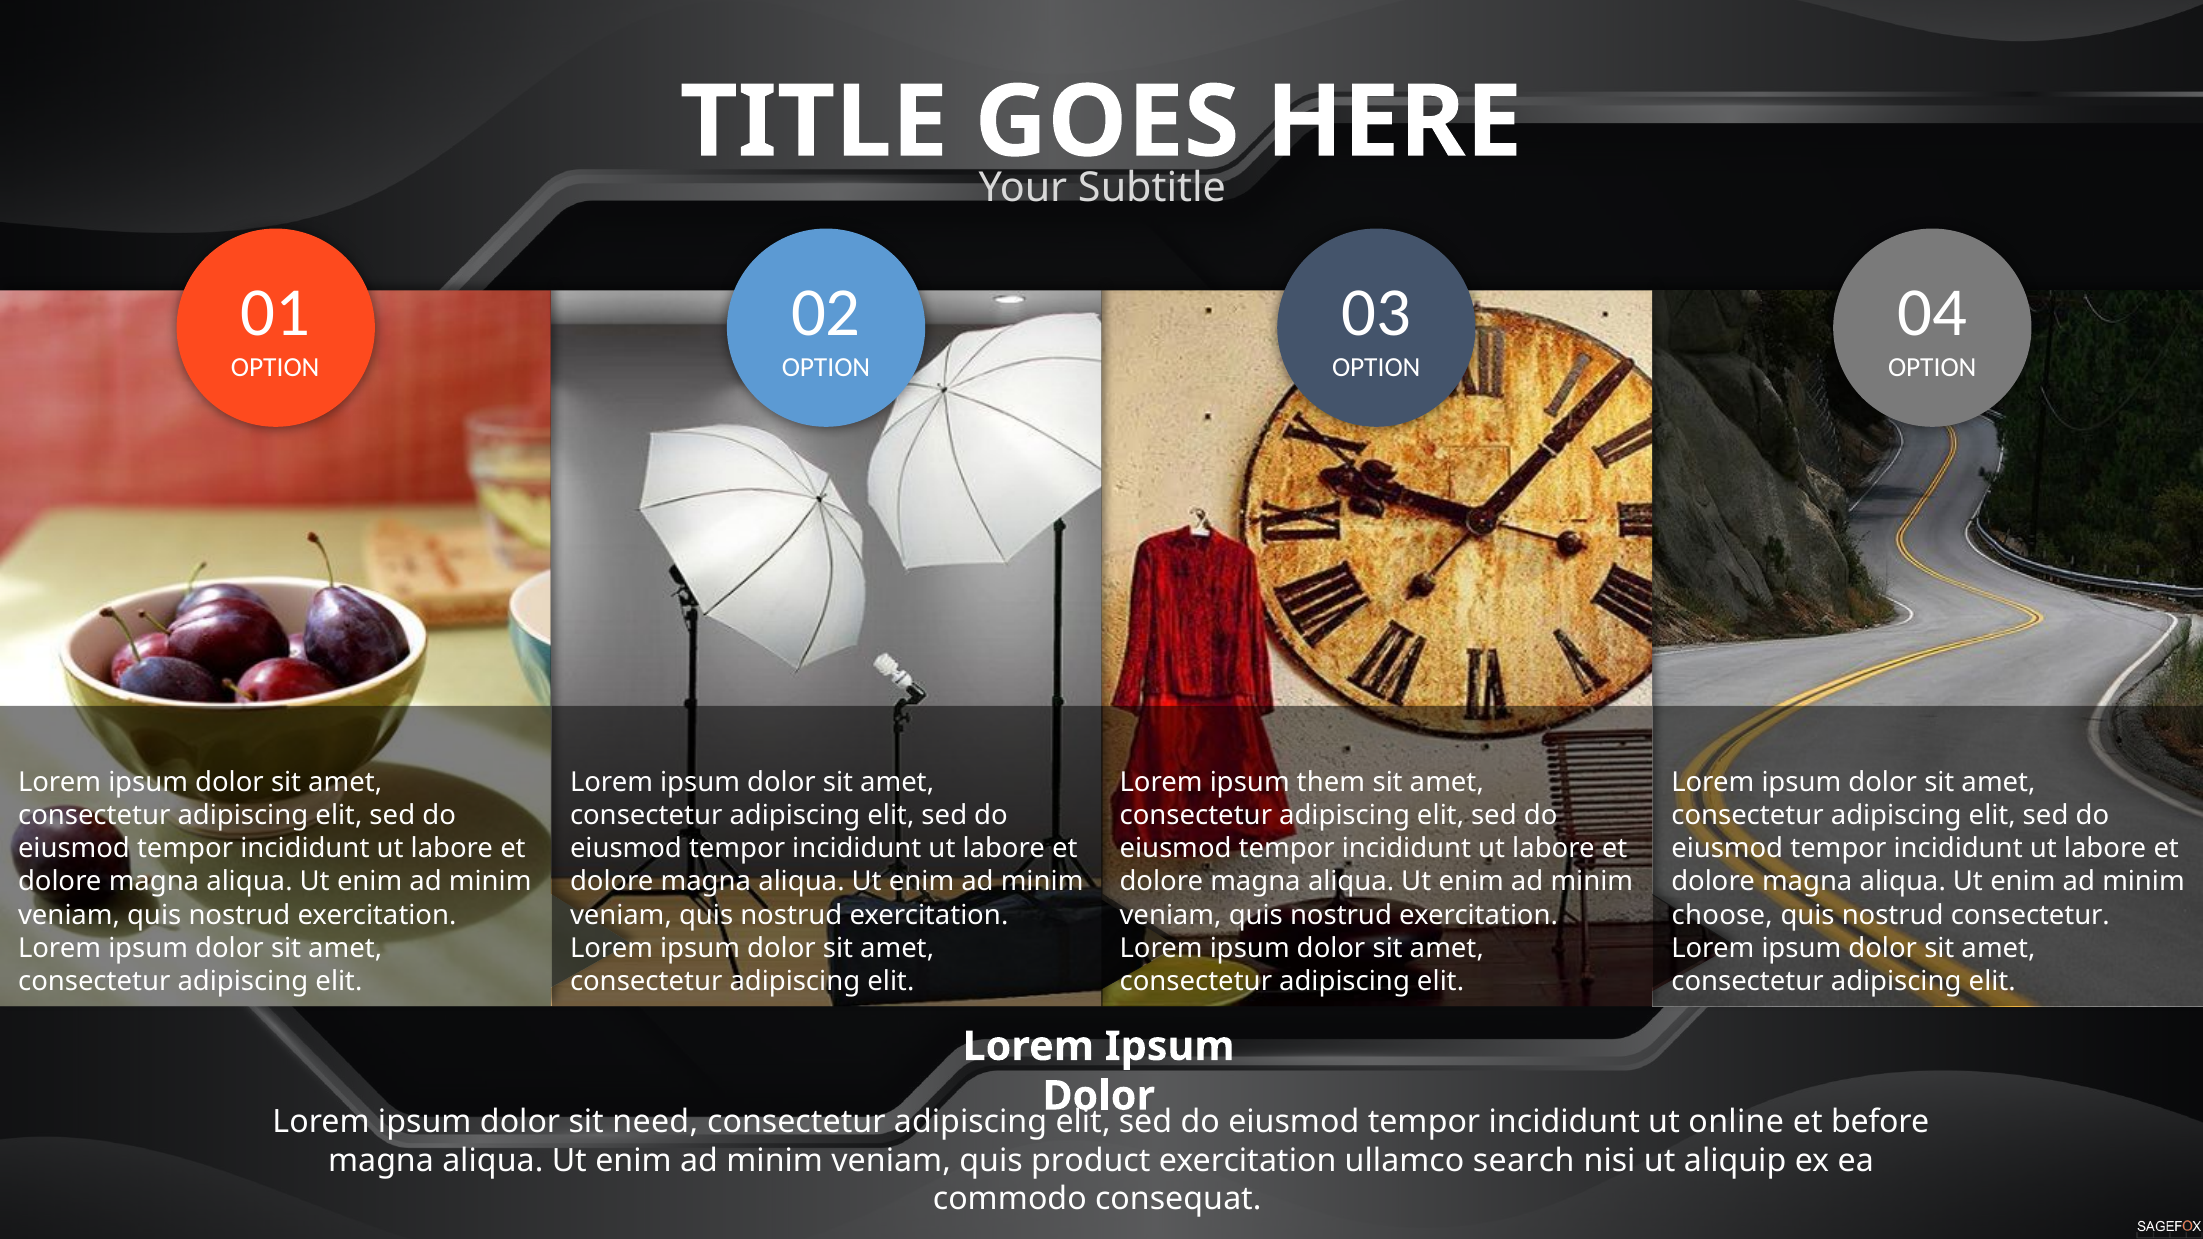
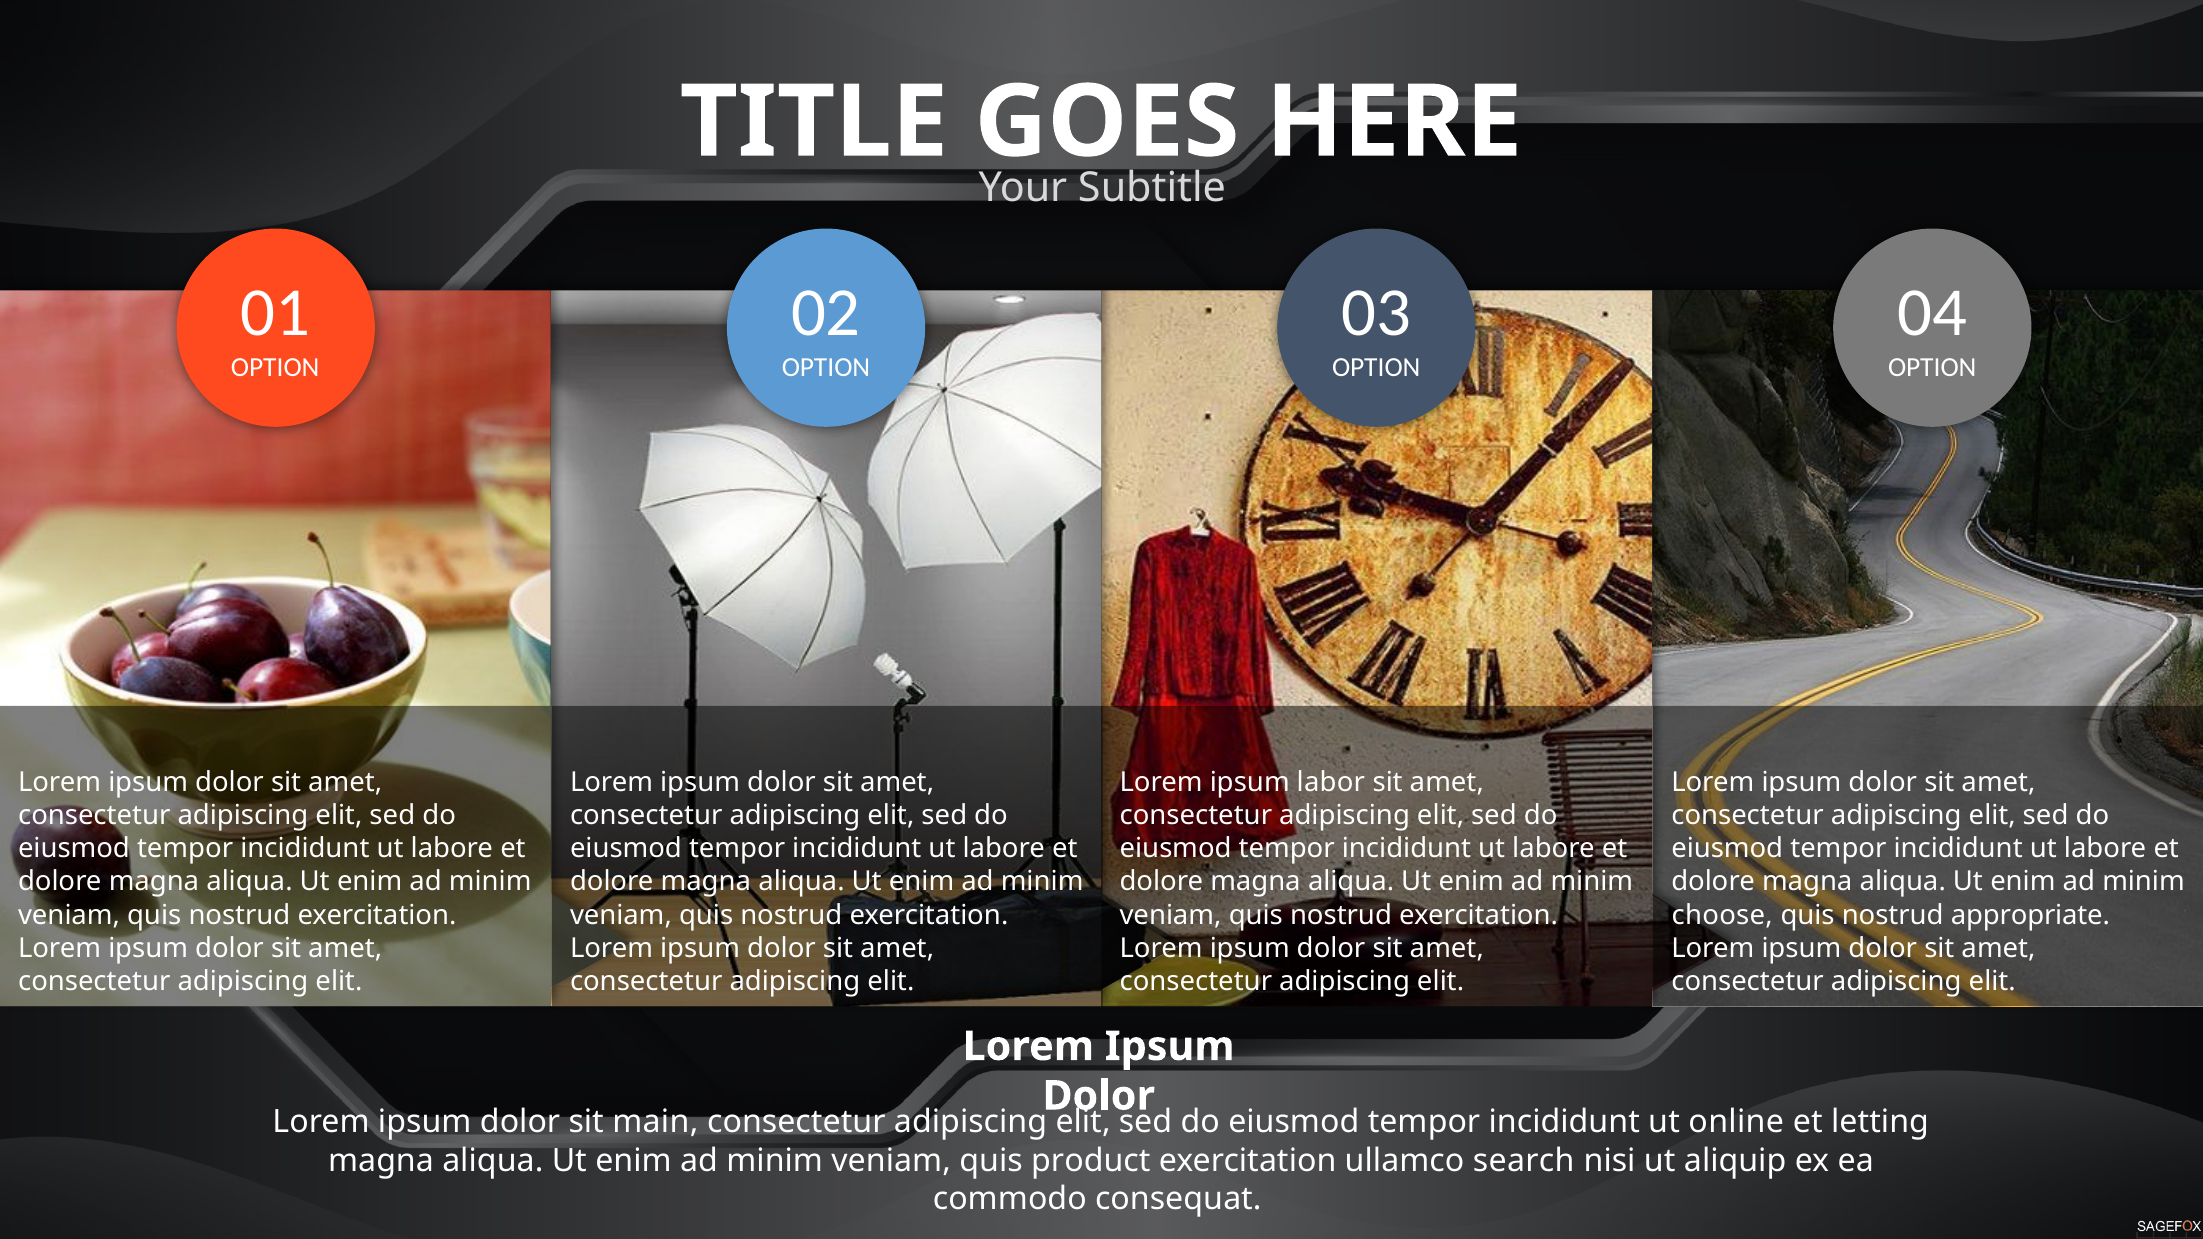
them: them -> labor (1331, 783)
nostrud consectetur: consectetur -> appropriate (2030, 915)
need: need -> main (655, 1122)
before: before -> letting (1880, 1122)
